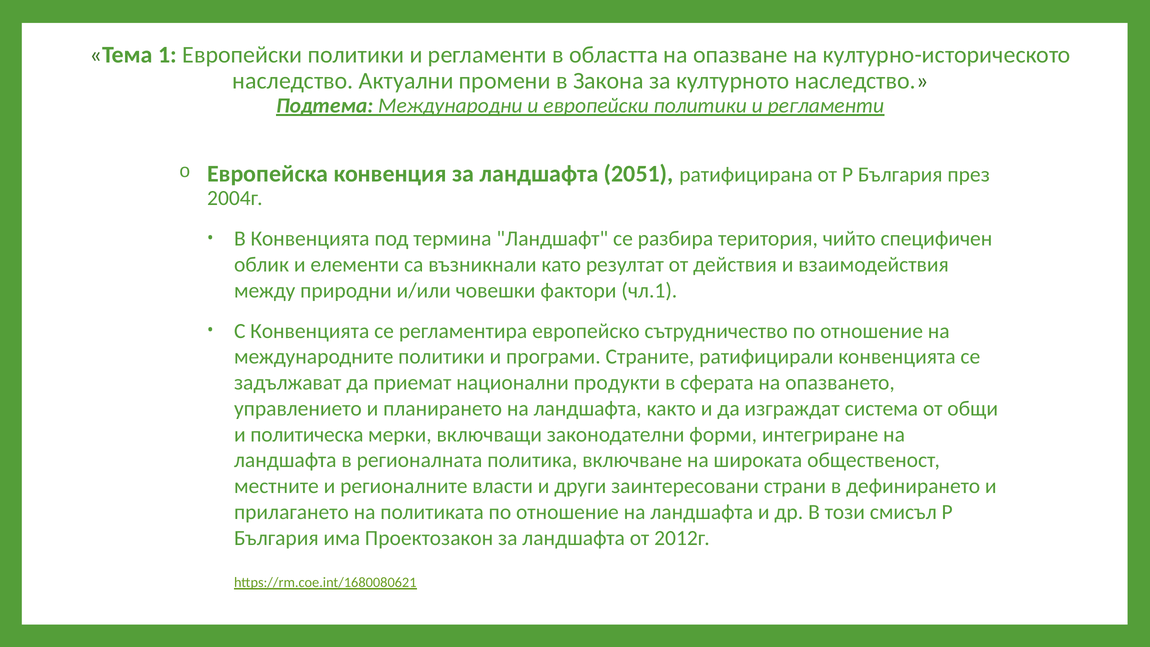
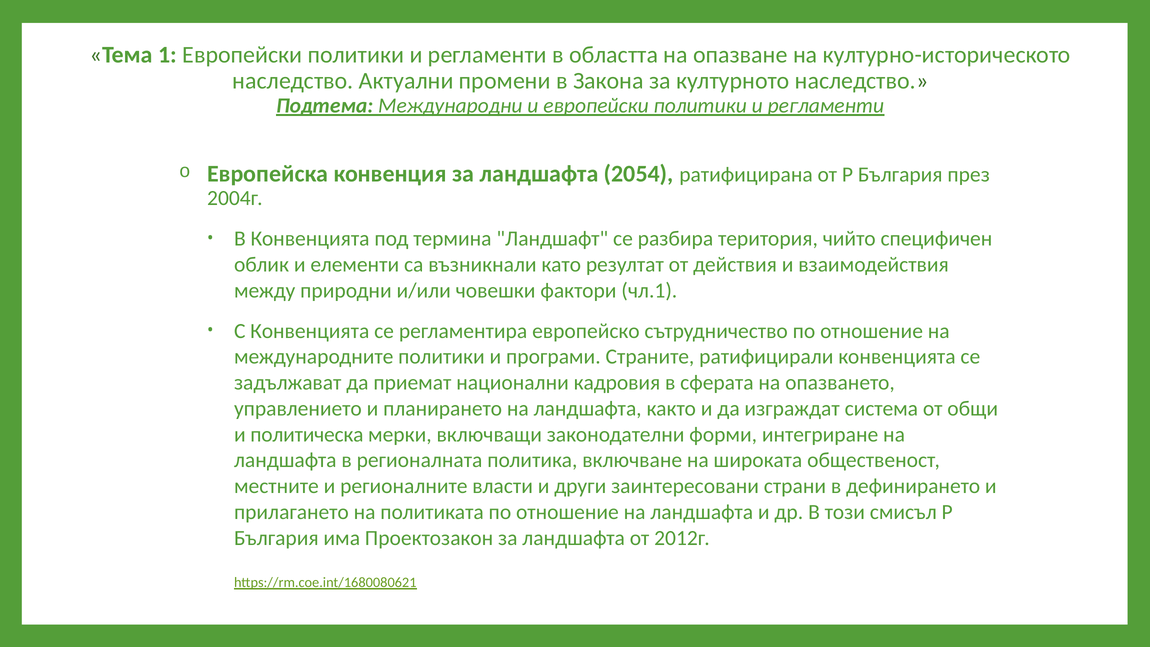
2051: 2051 -> 2054 (639, 174)
продукти: продукти -> кадровия (617, 383)
